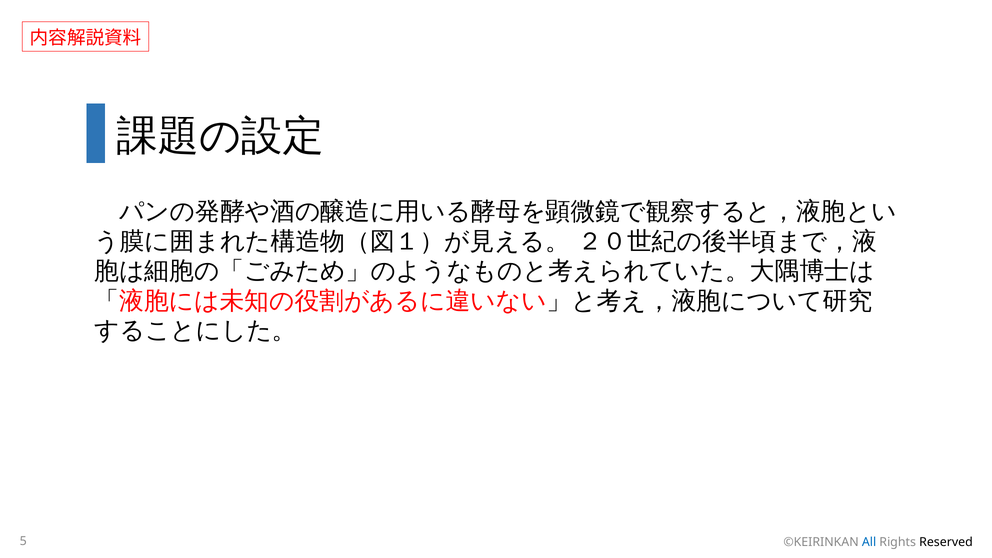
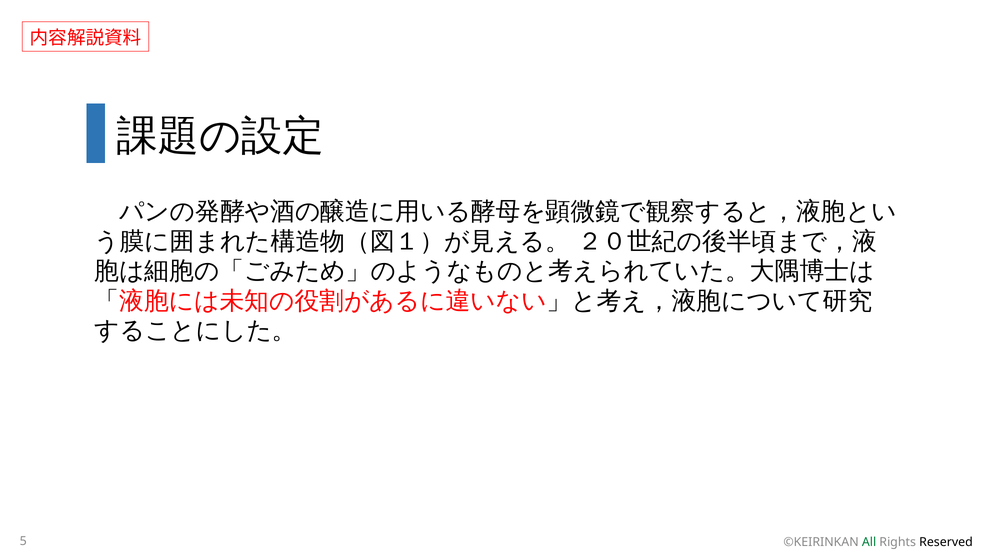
All colour: blue -> green (869, 542)
